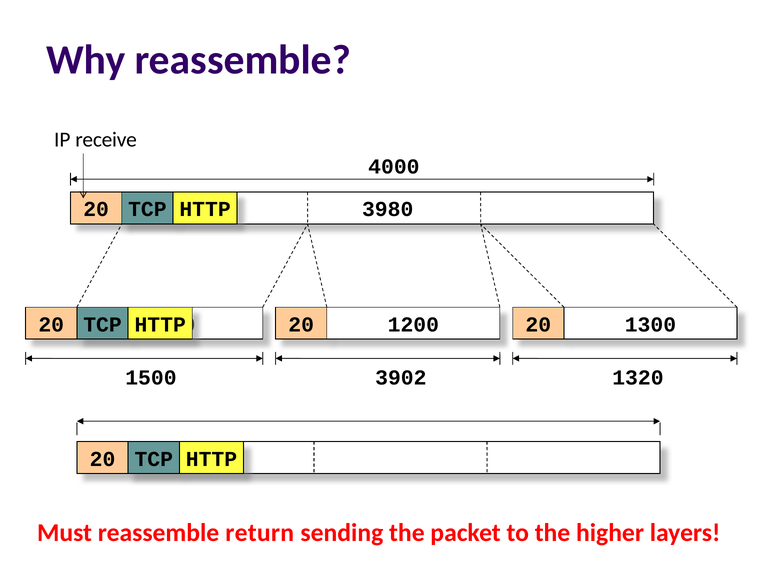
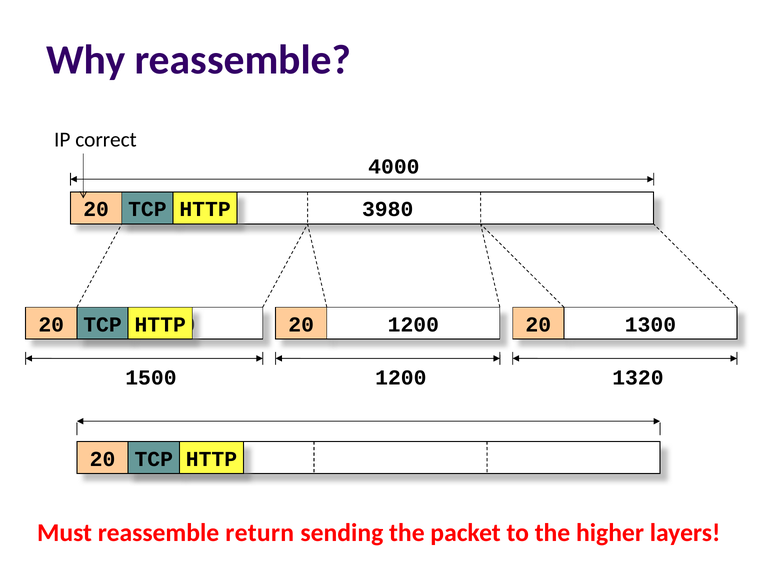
receive: receive -> correct (106, 140)
3902: 3902 -> 1200 (401, 378)
